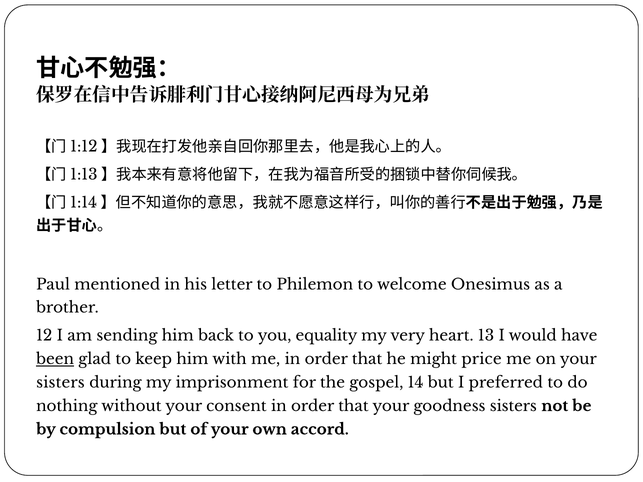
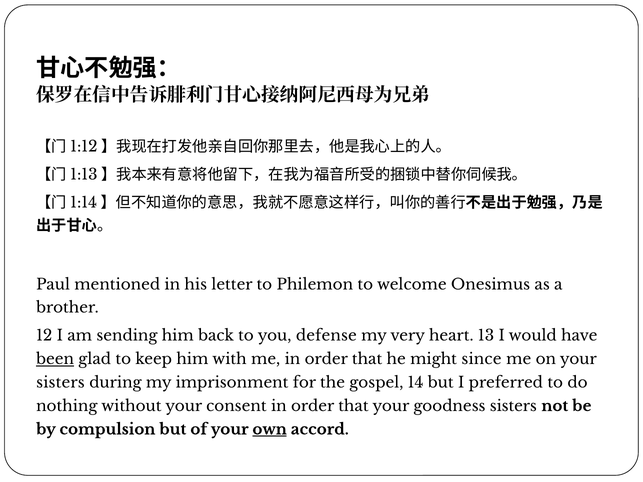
equality: equality -> defense (326, 336)
price: price -> since (481, 359)
own underline: none -> present (270, 430)
